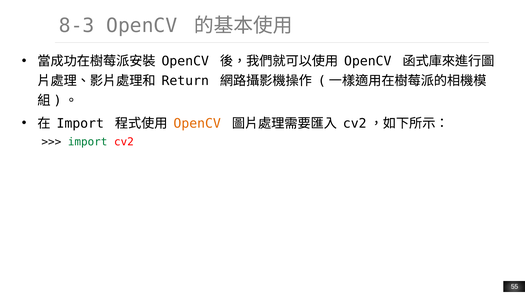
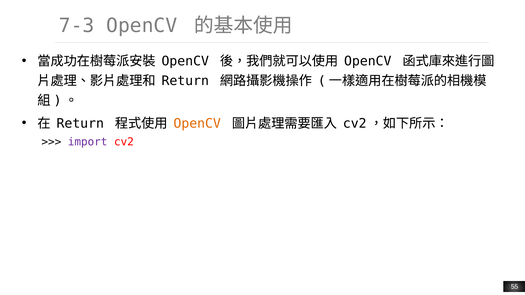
8-3: 8-3 -> 7-3 (77, 26)
Import: Import -> Return (80, 123)
import colour: green -> purple (88, 142)
